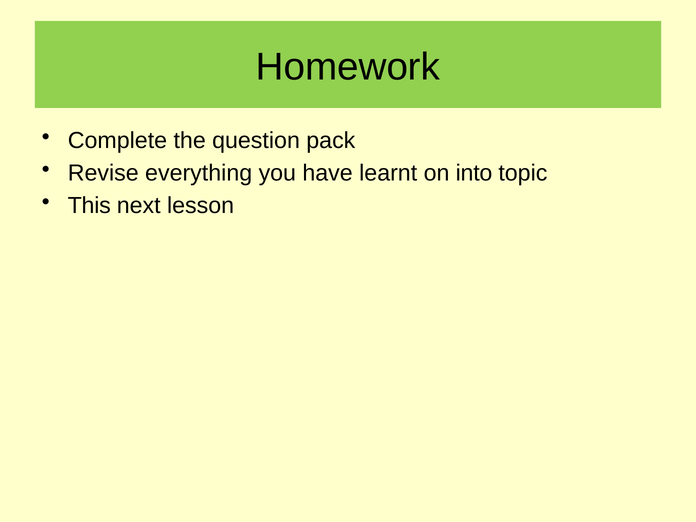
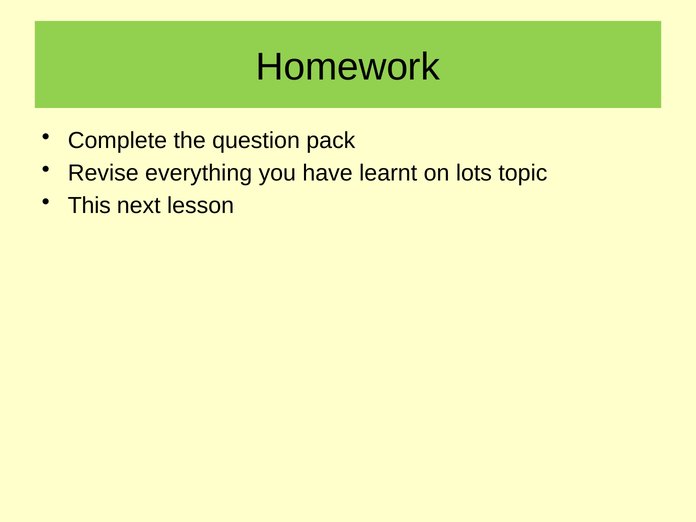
into: into -> lots (474, 173)
